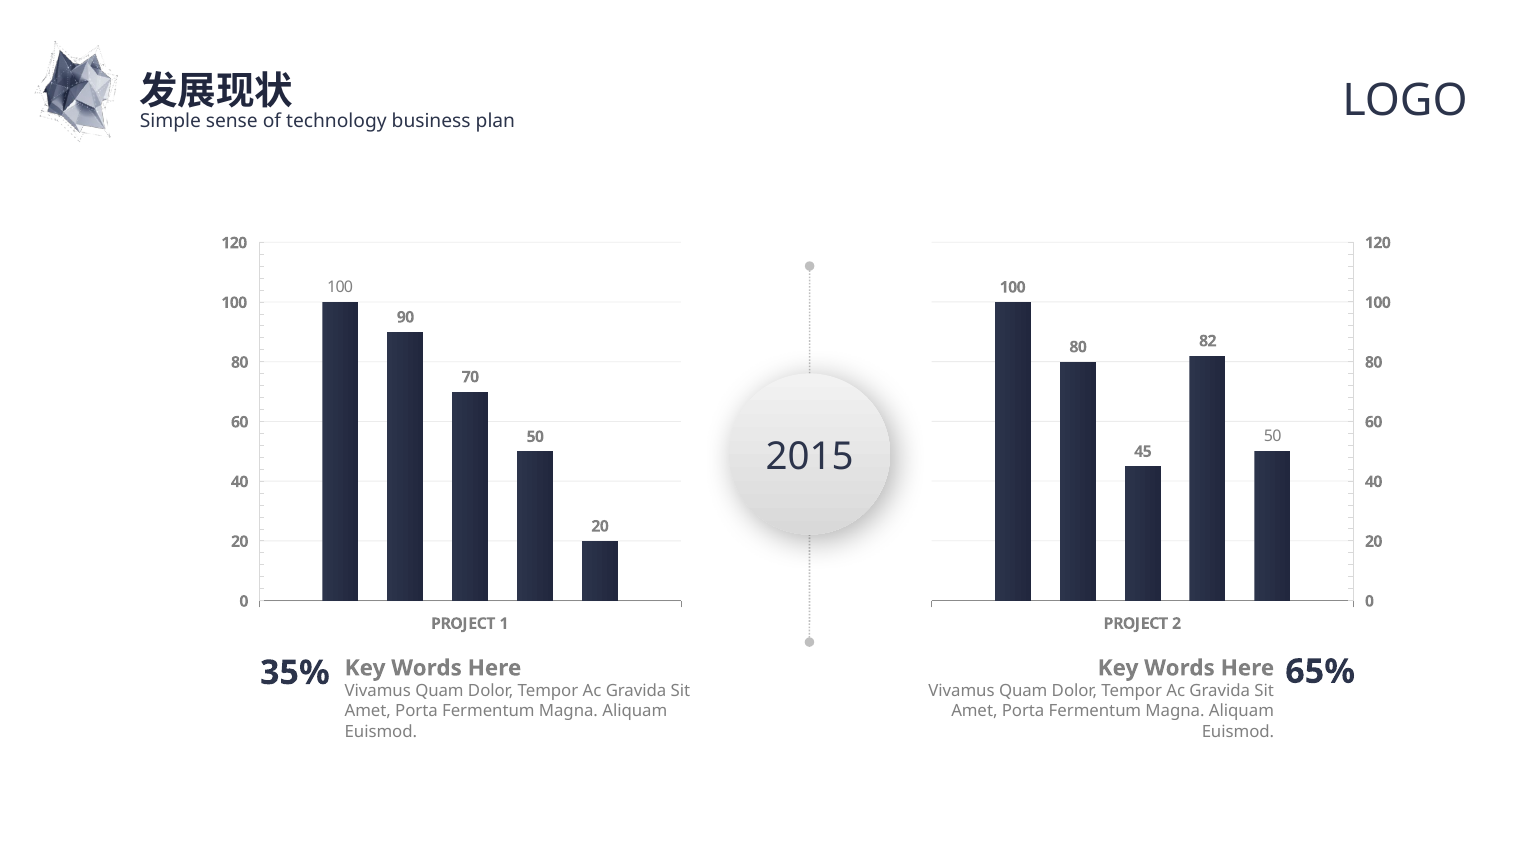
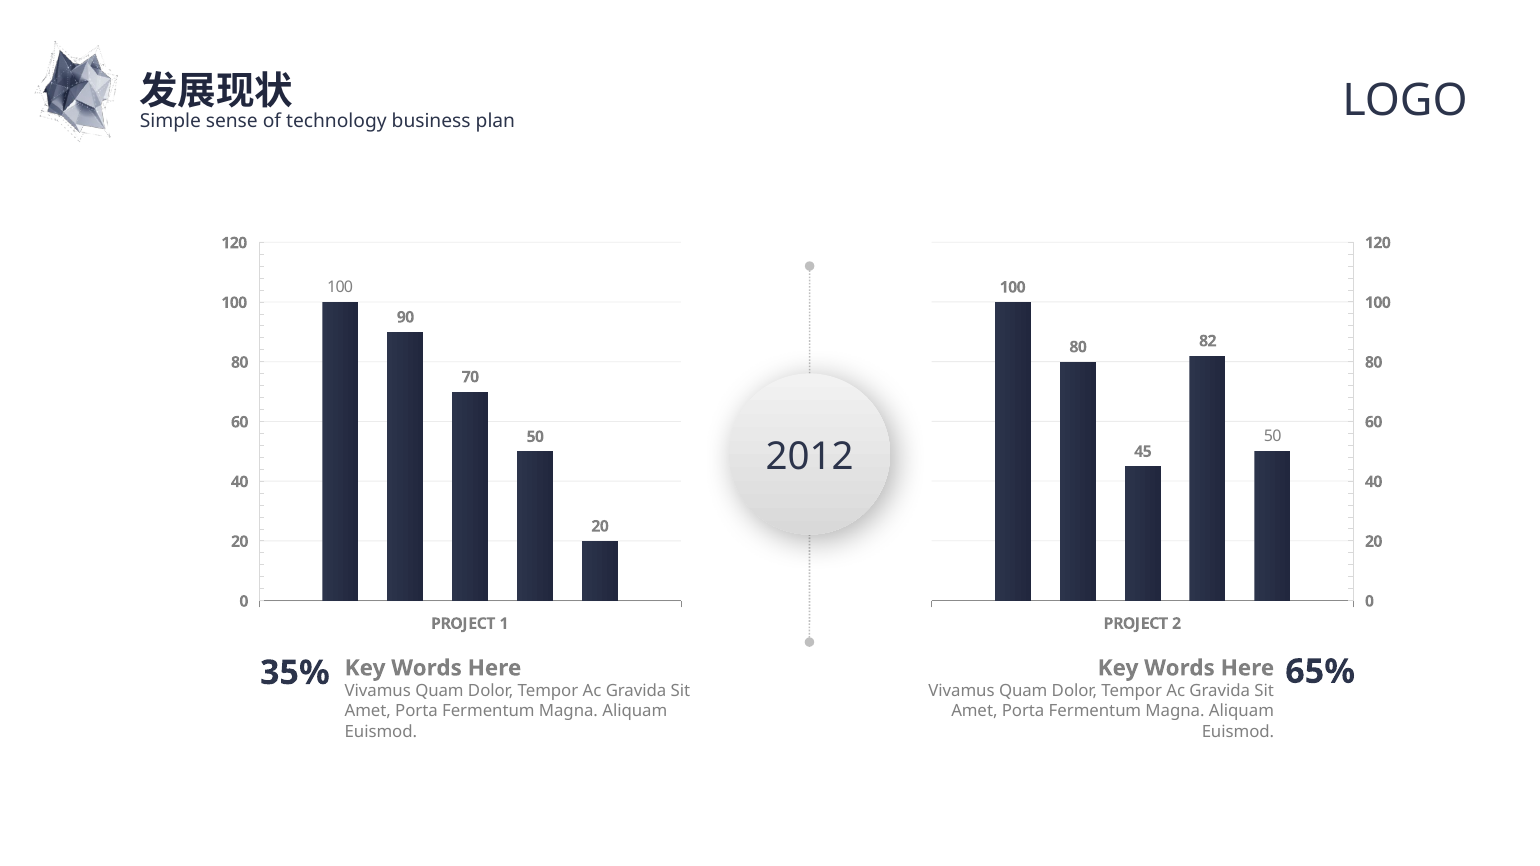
2015: 2015 -> 2012 (810, 457)
